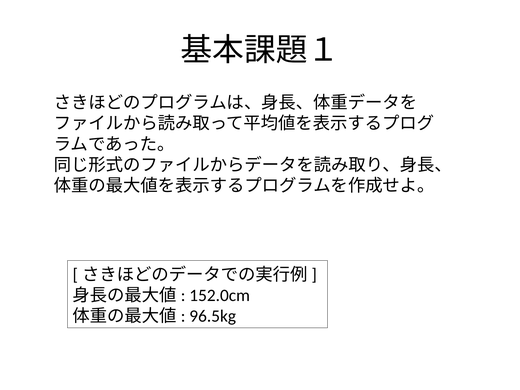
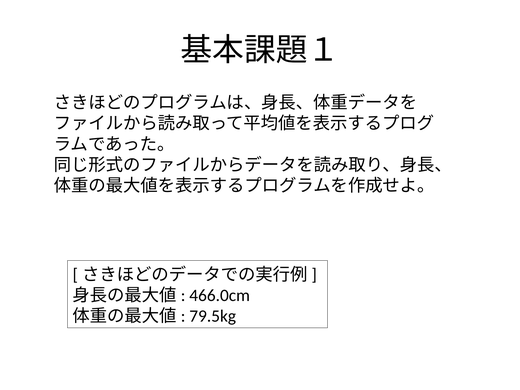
152.0cm: 152.0cm -> 466.0cm (220, 295)
96.5kg: 96.5kg -> 79.5kg (213, 316)
